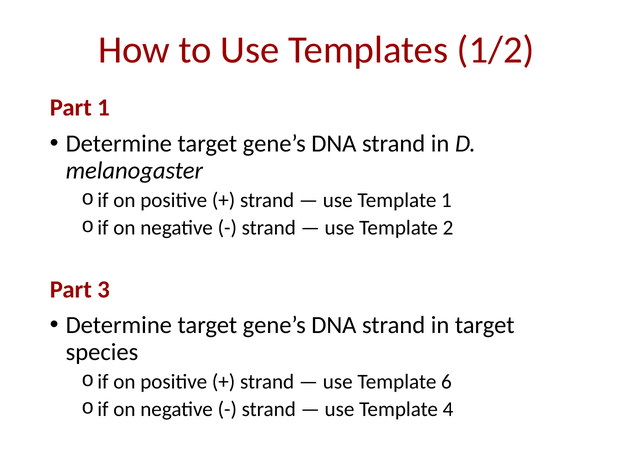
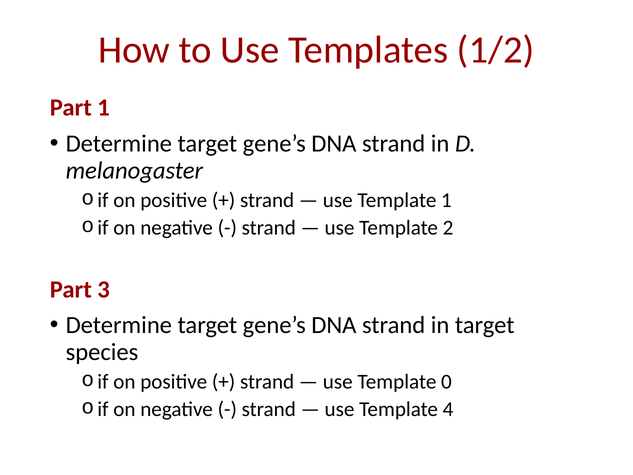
6: 6 -> 0 (446, 382)
